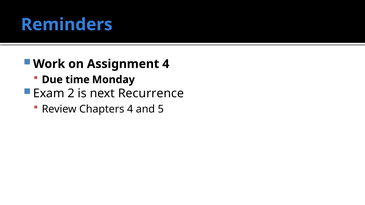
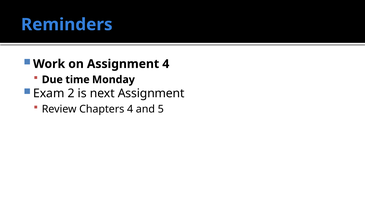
next Recurrence: Recurrence -> Assignment (151, 94)
